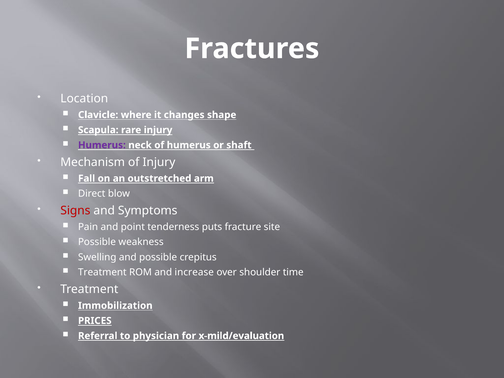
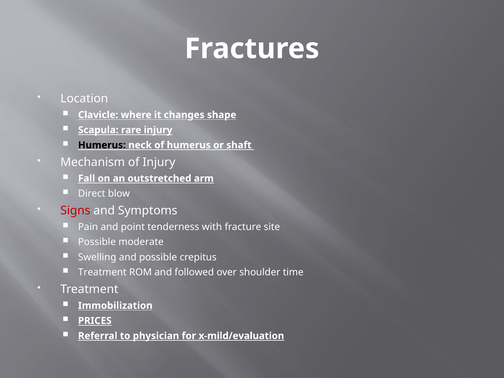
Humerus colour: purple -> black (102, 145)
puts: puts -> with (212, 227)
weakness: weakness -> moderate (141, 242)
increase: increase -> followed (194, 272)
